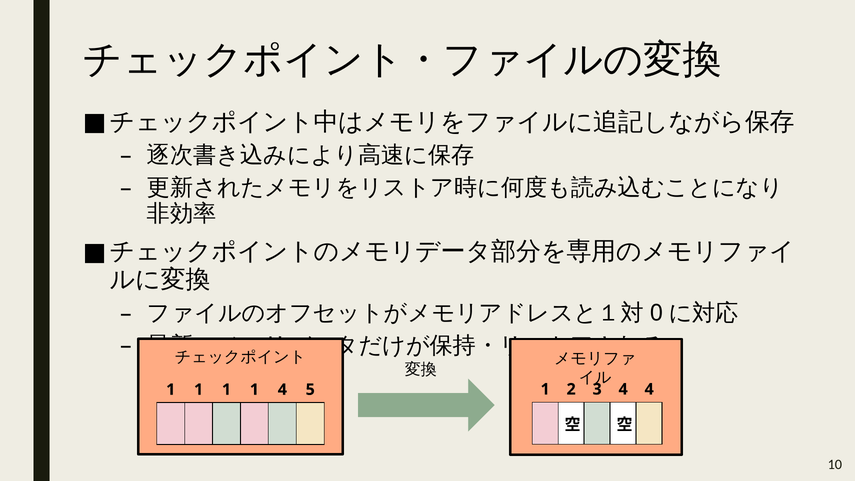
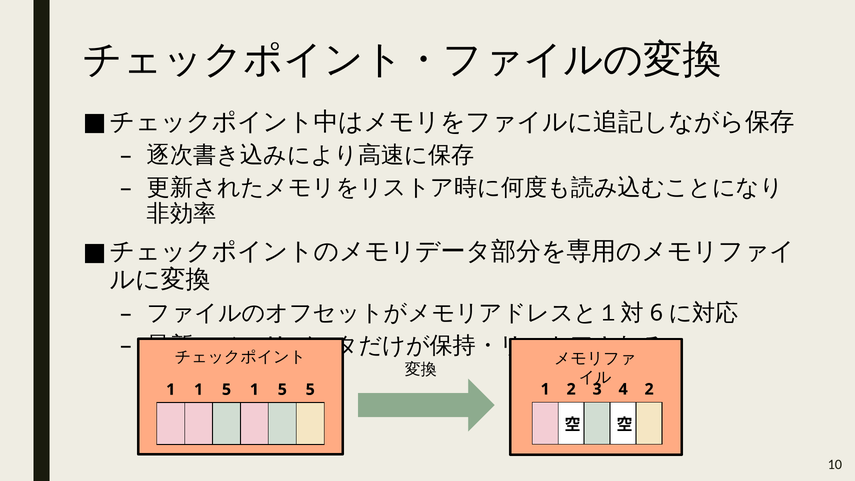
0: 0 -> 6 (656, 313)
4 4: 4 -> 2 (649, 389)
1: 1 -> 5 (227, 390)
4: 4 -> 5 (282, 390)
